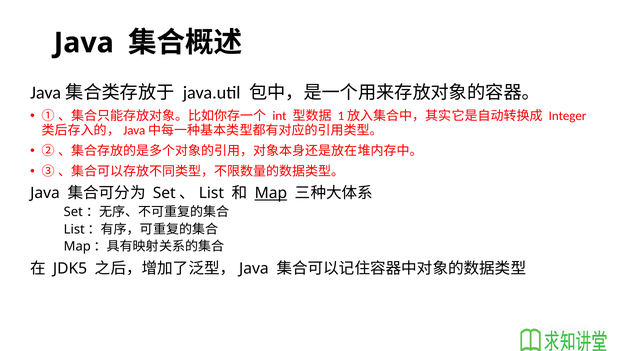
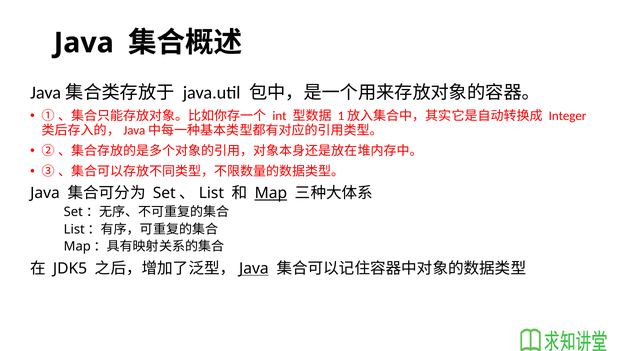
Java underline: none -> present (254, 269)
